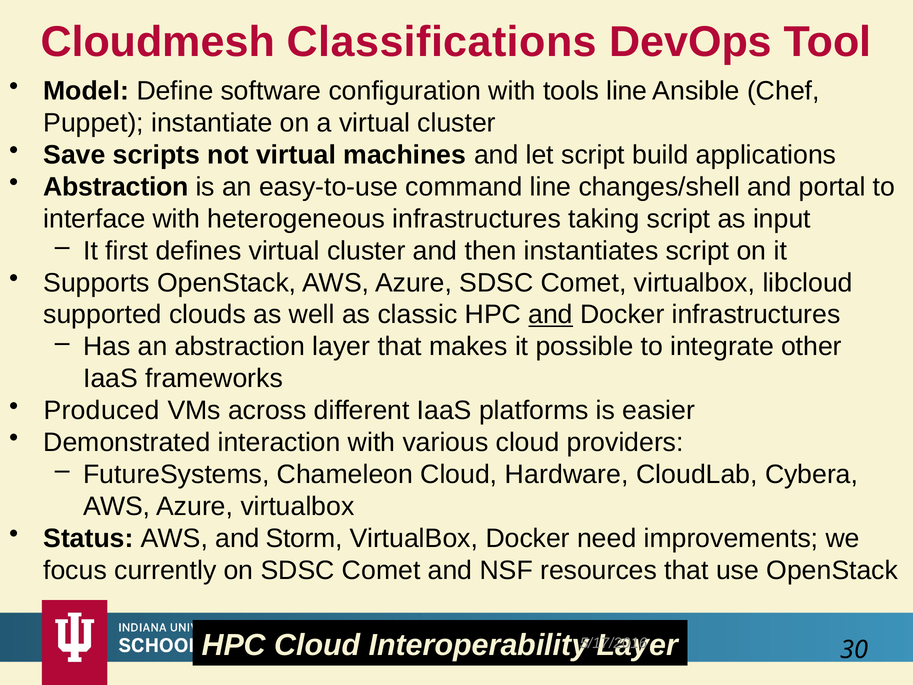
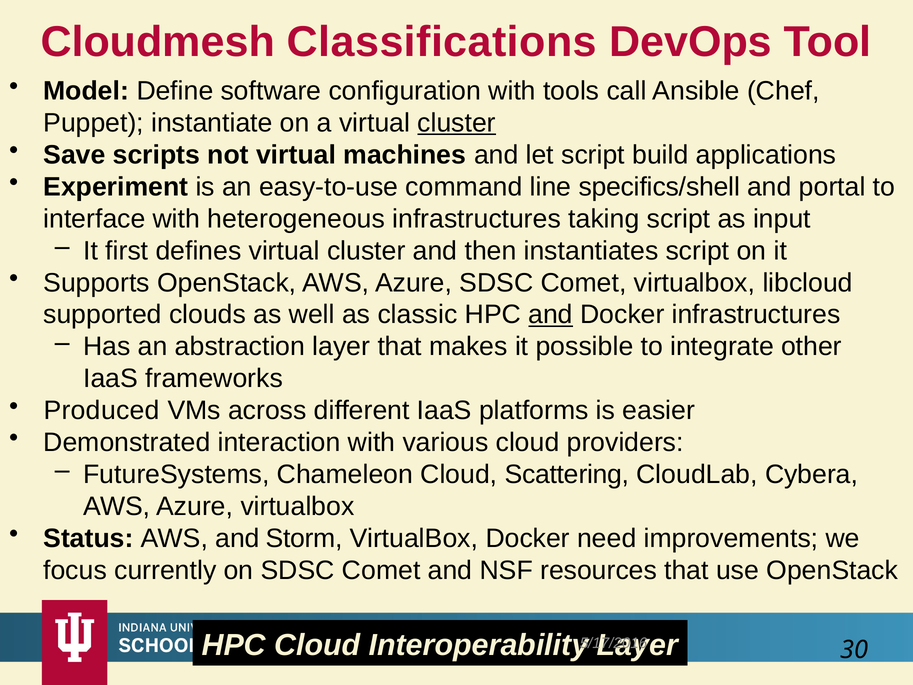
tools line: line -> call (627, 91)
cluster underline: none -> present (457, 123)
Abstraction: Abstraction -> Experiment (116, 187)
changes/shell: changes/shell -> specifics/shell (659, 187)
Hardware: Hardware -> Scattering (567, 474)
